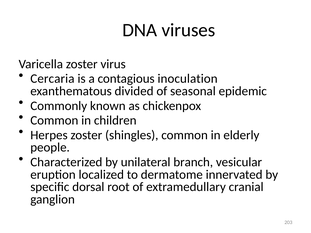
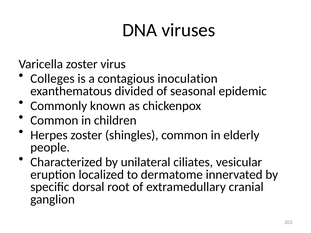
Cercaria: Cercaria -> Colleges (52, 79)
branch: branch -> ciliates (193, 162)
